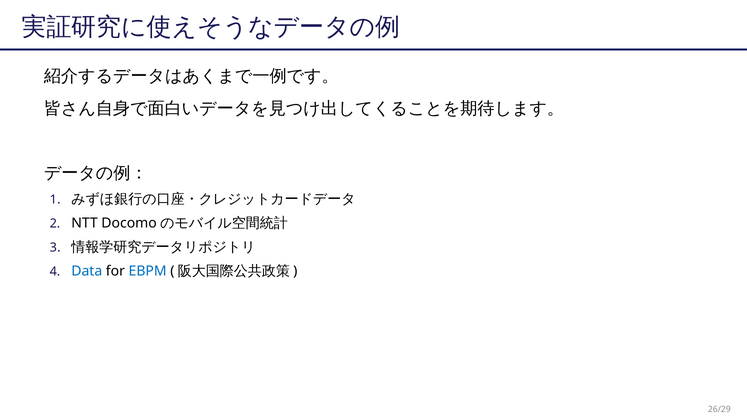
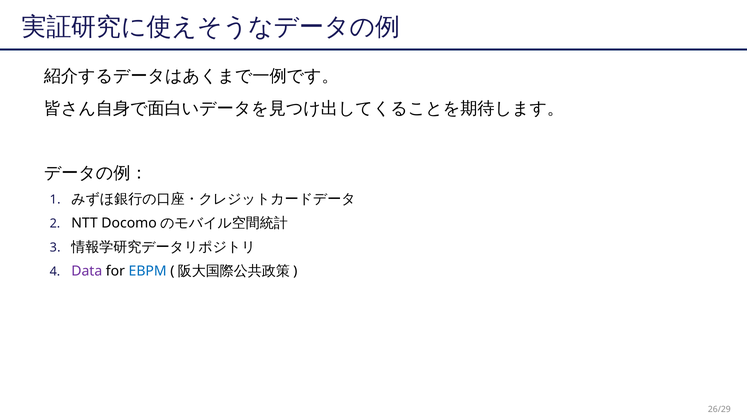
Data colour: blue -> purple (87, 271)
